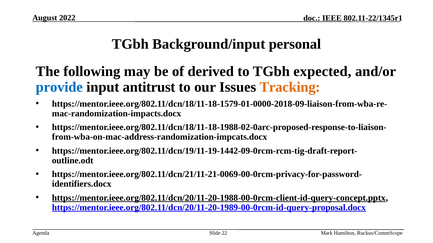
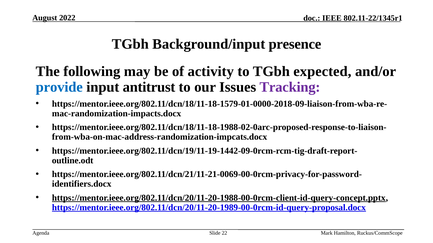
personal: personal -> presence (295, 44)
derived: derived -> activity (211, 72)
Tracking colour: orange -> purple (290, 87)
